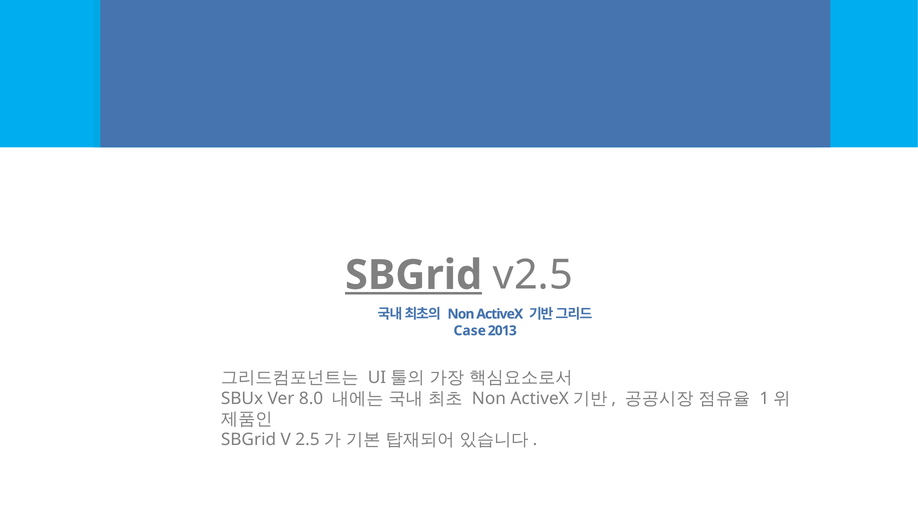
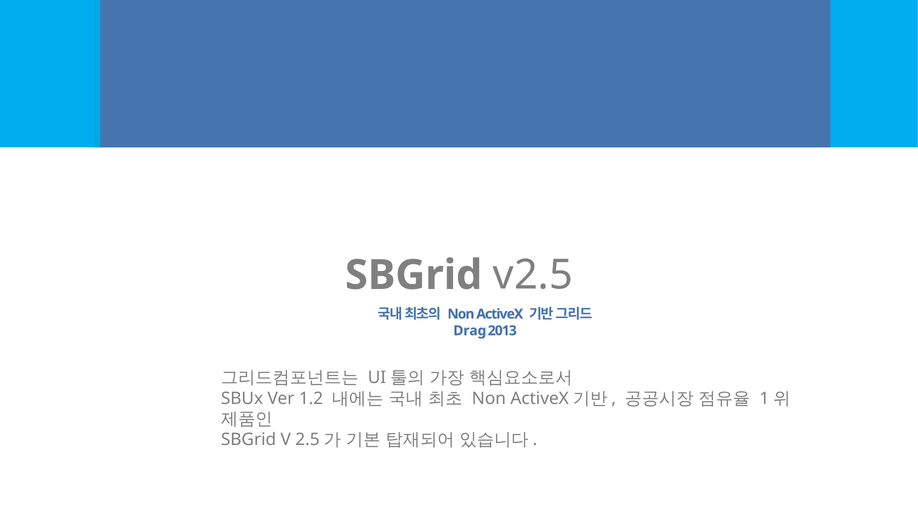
SBGrid underline: present -> none (414, 275)
Case: Case -> Drag (470, 331)
8.0: 8.0 -> 1.2 (311, 399)
